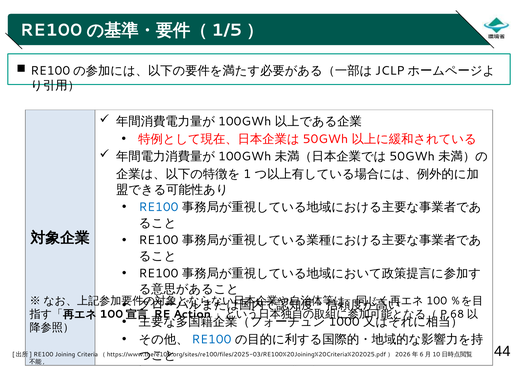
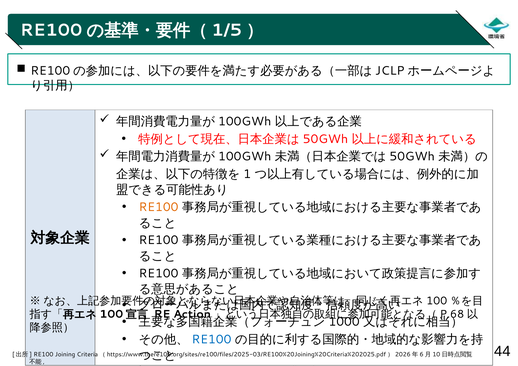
RE100 colour: blue -> orange (159, 207)
